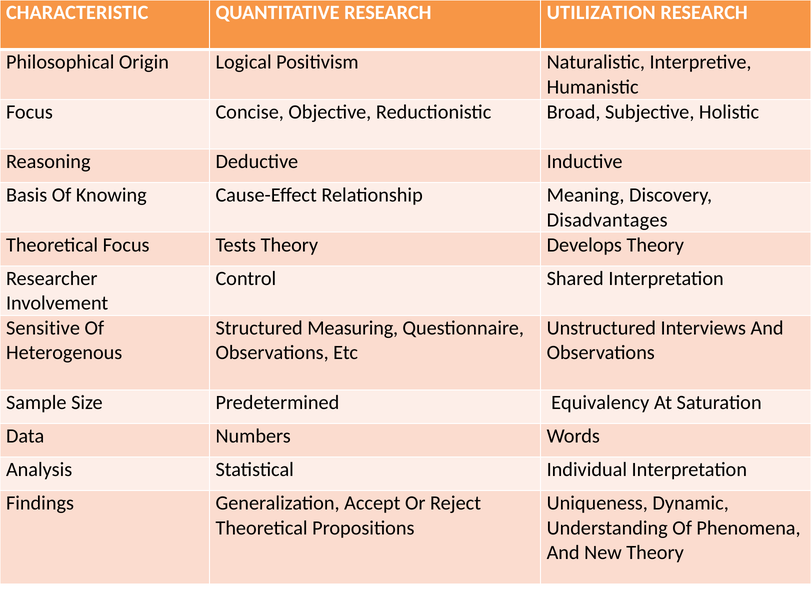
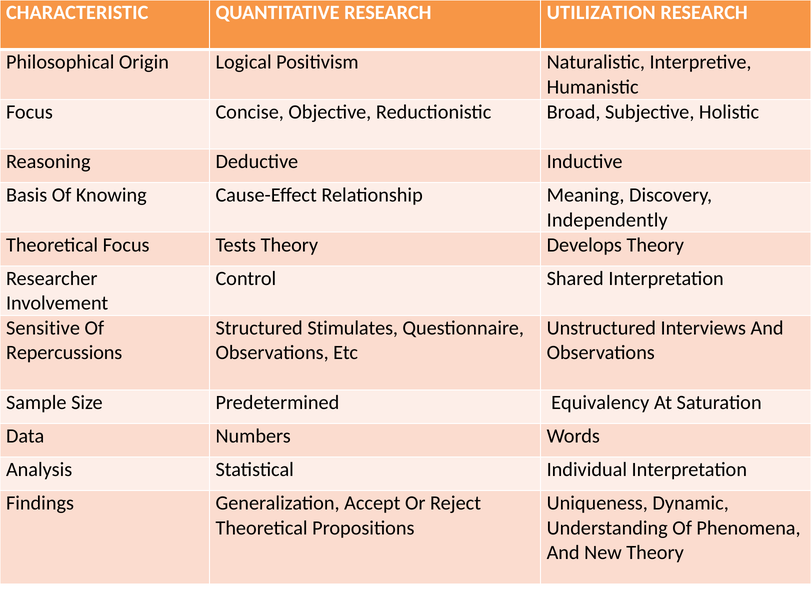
Disadvantages: Disadvantages -> Independently (607, 220)
Measuring: Measuring -> Stimulates (353, 328)
Heterogenous: Heterogenous -> Repercussions (64, 353)
